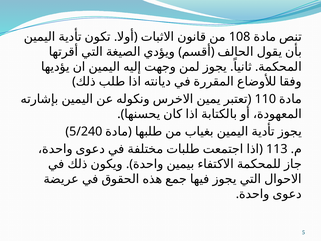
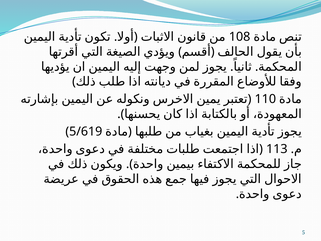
5/240: 5/240 -> 5/619 (86, 131)
